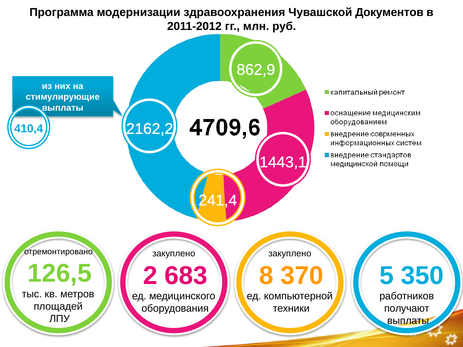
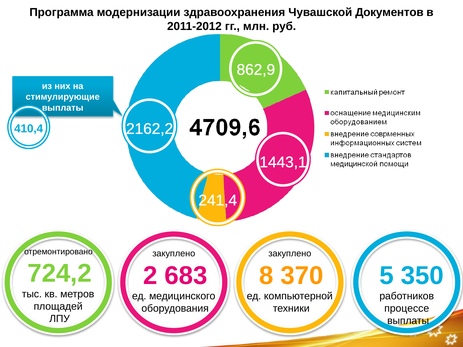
126,5: 126,5 -> 724,2 (60, 274)
получают: получают -> процессе (407, 309)
